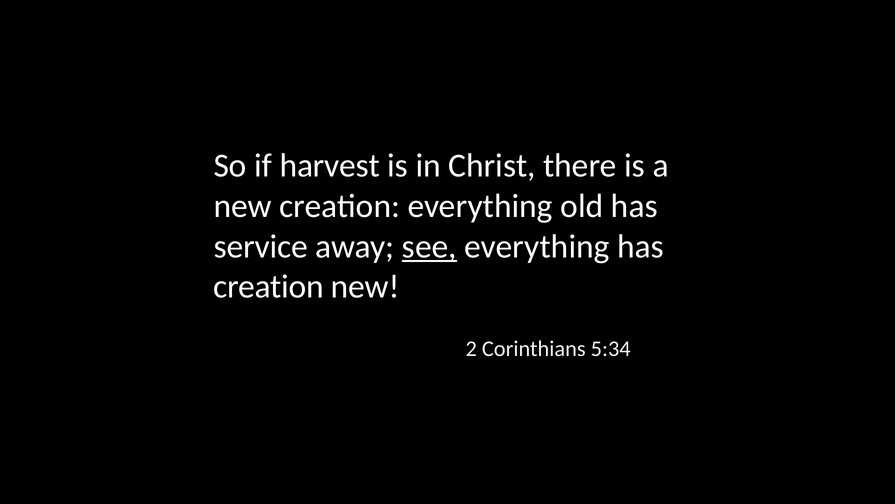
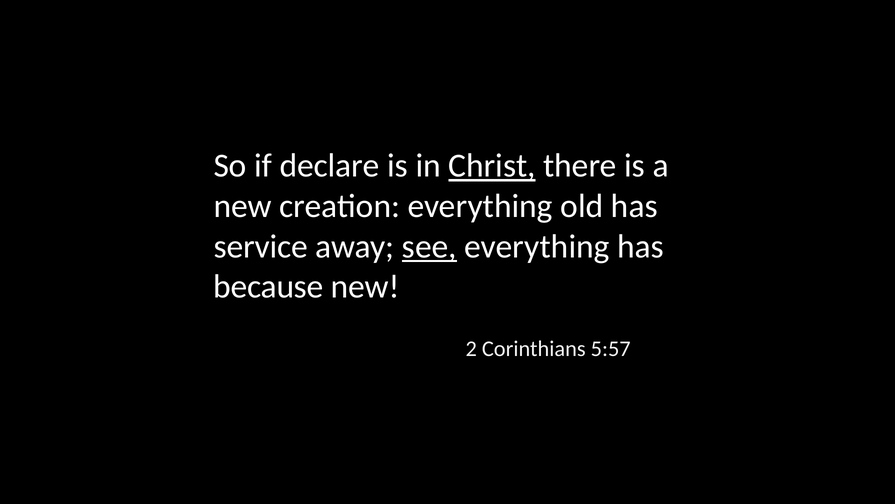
harvest: harvest -> declare (330, 166)
Christ underline: none -> present (492, 166)
creation: creation -> because (268, 286)
5:34: 5:34 -> 5:57 (611, 348)
